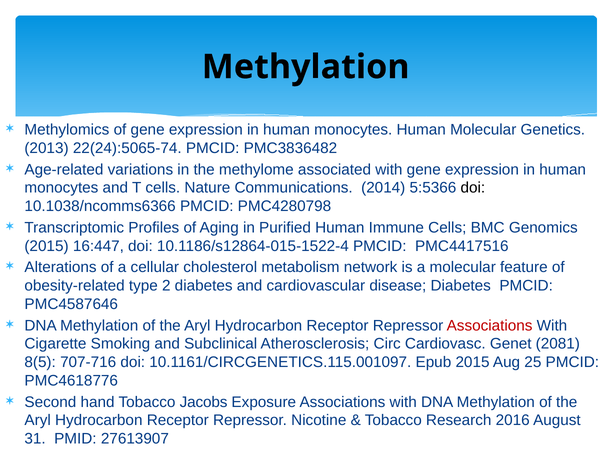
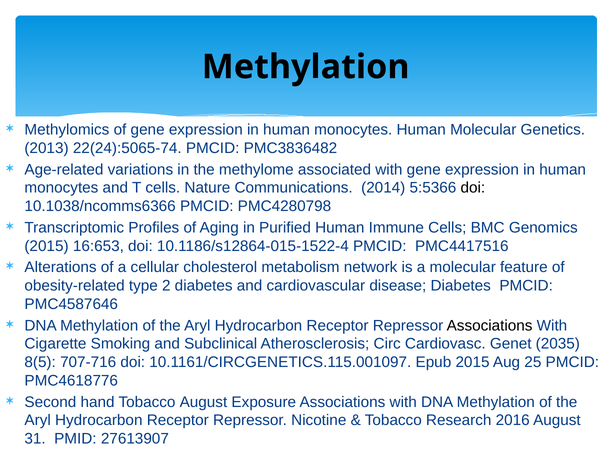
16:447: 16:447 -> 16:653 (98, 246)
Associations colour: red -> black (490, 326)
2081: 2081 -> 2035 (558, 344)
Tobacco Jacobs: Jacobs -> August (203, 402)
